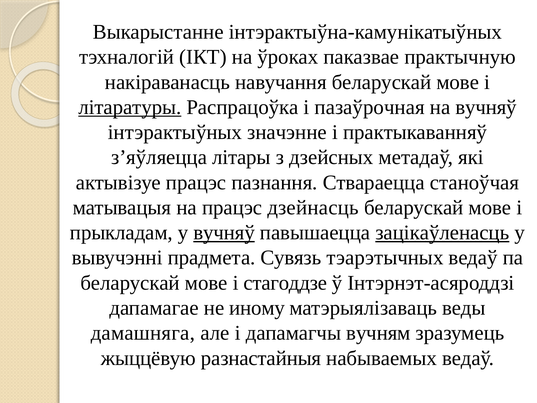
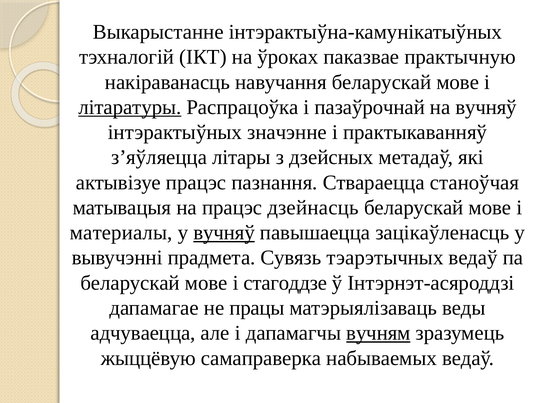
пазаўрочная: пазаўрочная -> пазаўрочнай (370, 107)
прыкладам: прыкладам -> материалы (121, 233)
зацікаўленасць underline: present -> none (442, 233)
иному: иному -> працы (257, 308)
дамашняга: дамашняга -> адчуваецца (143, 333)
вучням underline: none -> present (378, 333)
разнастайныя: разнастайныя -> самаправерка (261, 358)
